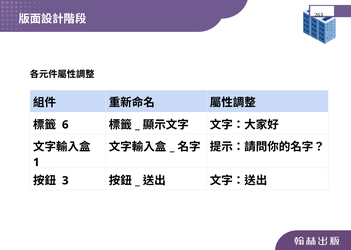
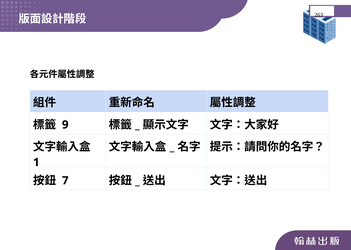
6: 6 -> 9 (65, 125)
3: 3 -> 7 (65, 181)
